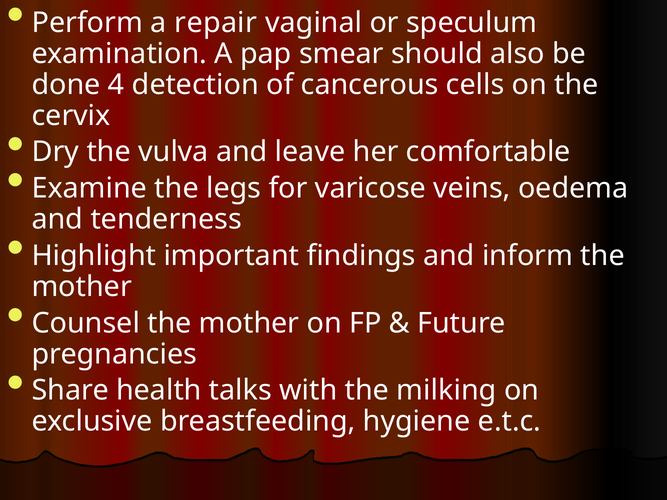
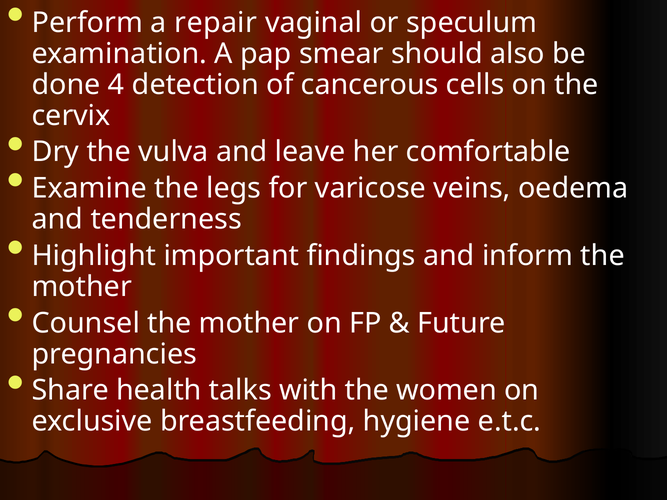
milking: milking -> women (447, 391)
